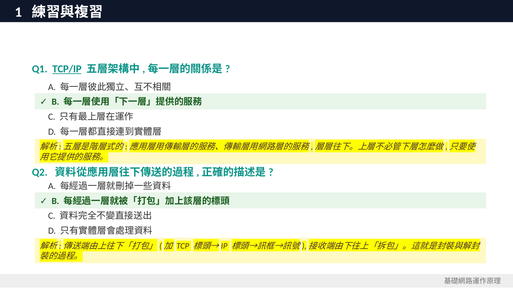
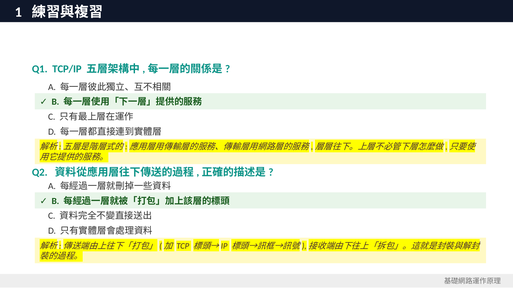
TCP/IP underline: present -> none (67, 69)
